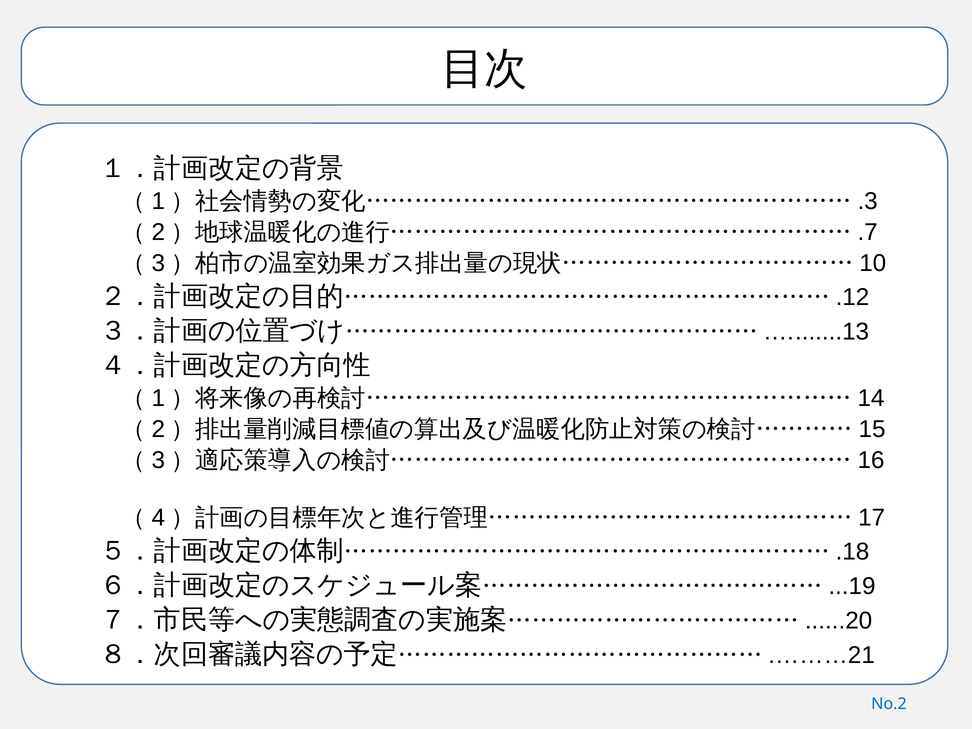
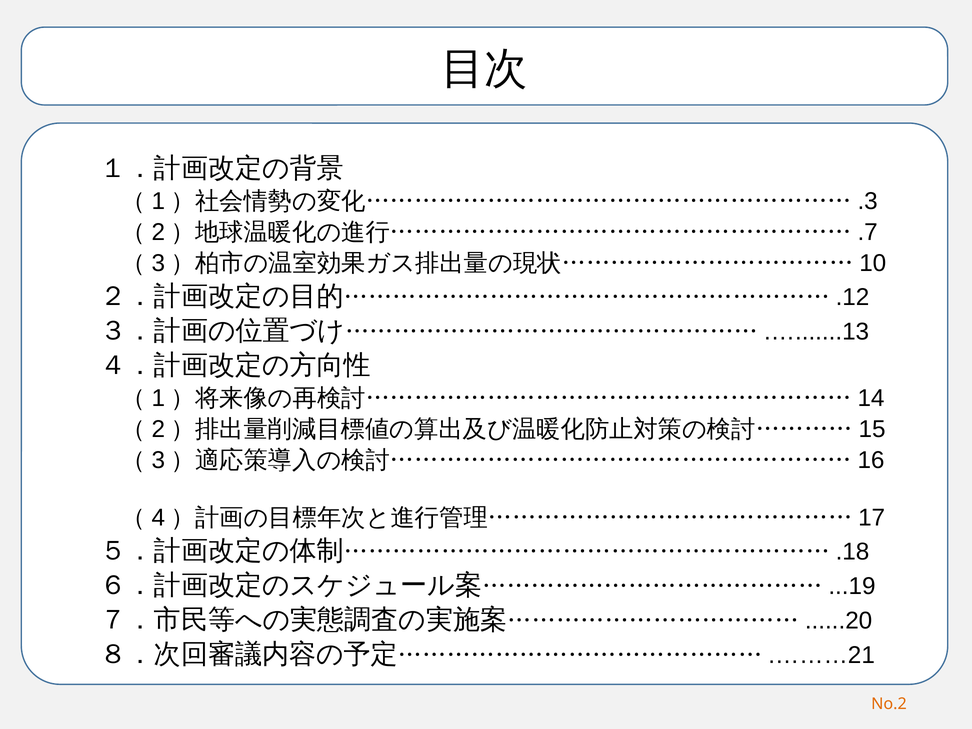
No.2 colour: blue -> orange (889, 704)
